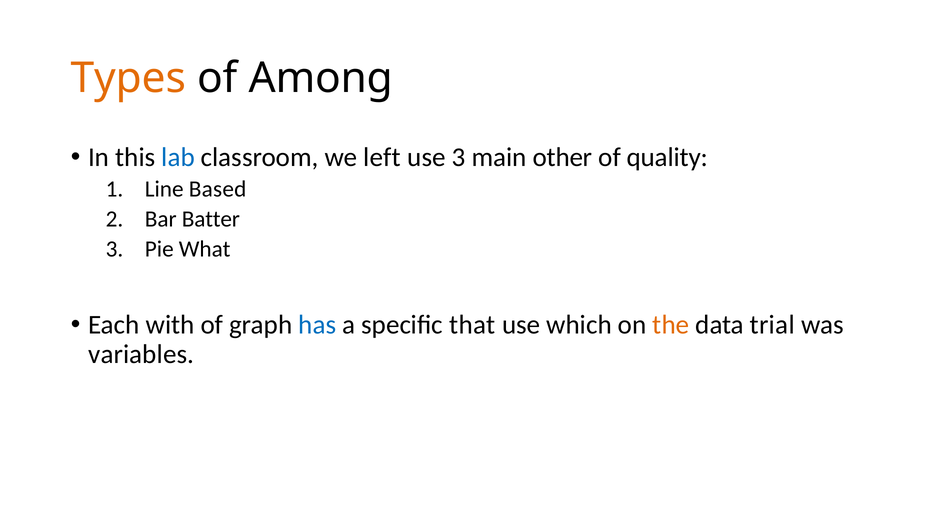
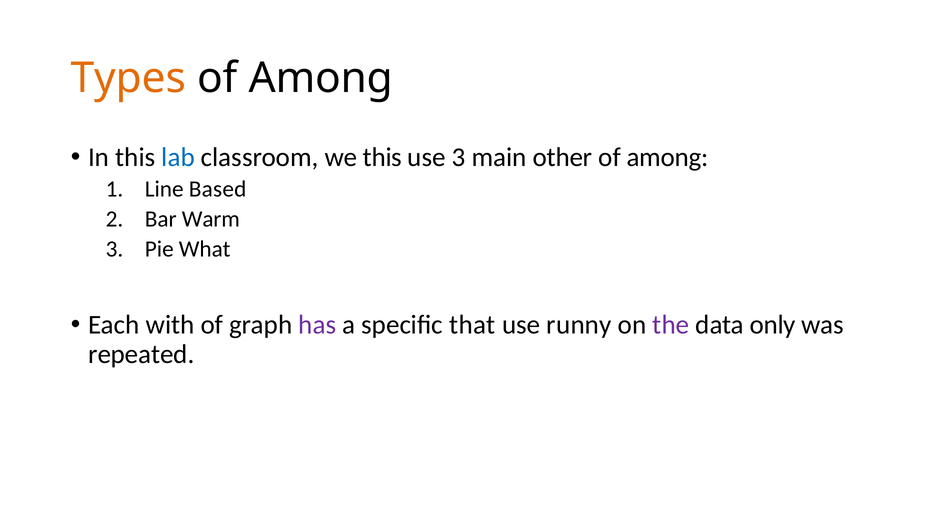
we left: left -> this (382, 157)
quality: quality -> among (667, 157)
Batter: Batter -> Warm (211, 219)
has colour: blue -> purple (317, 325)
which: which -> runny (579, 325)
the colour: orange -> purple (671, 325)
trial: trial -> only (773, 325)
variables: variables -> repeated (141, 354)
